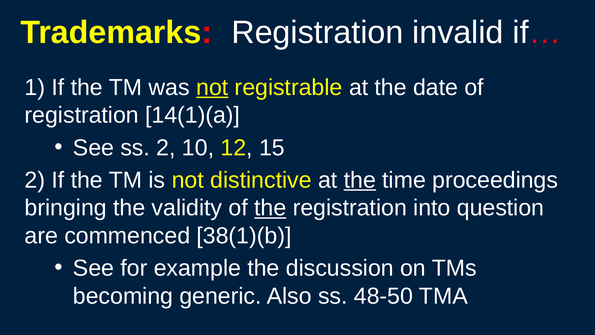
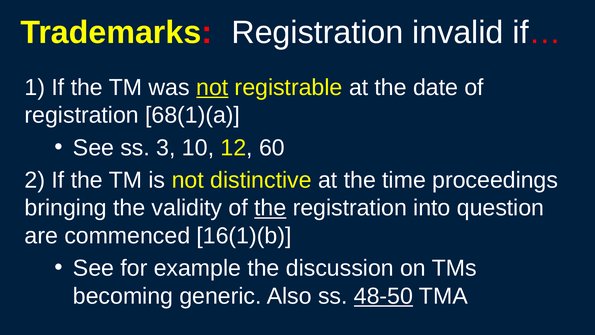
14(1)(a: 14(1)(a -> 68(1)(a (193, 115)
ss 2: 2 -> 3 (166, 148)
15: 15 -> 60 (272, 148)
the underline: present -> none (360, 180)
38(1)(b: 38(1)(b -> 16(1)(b (244, 236)
48-50 underline: none -> present (383, 296)
